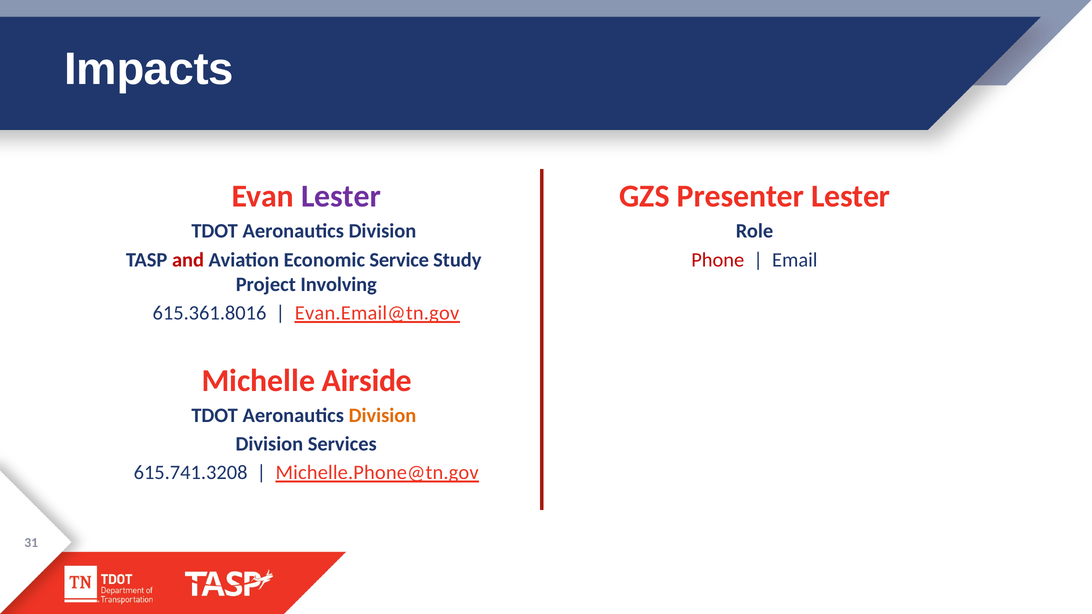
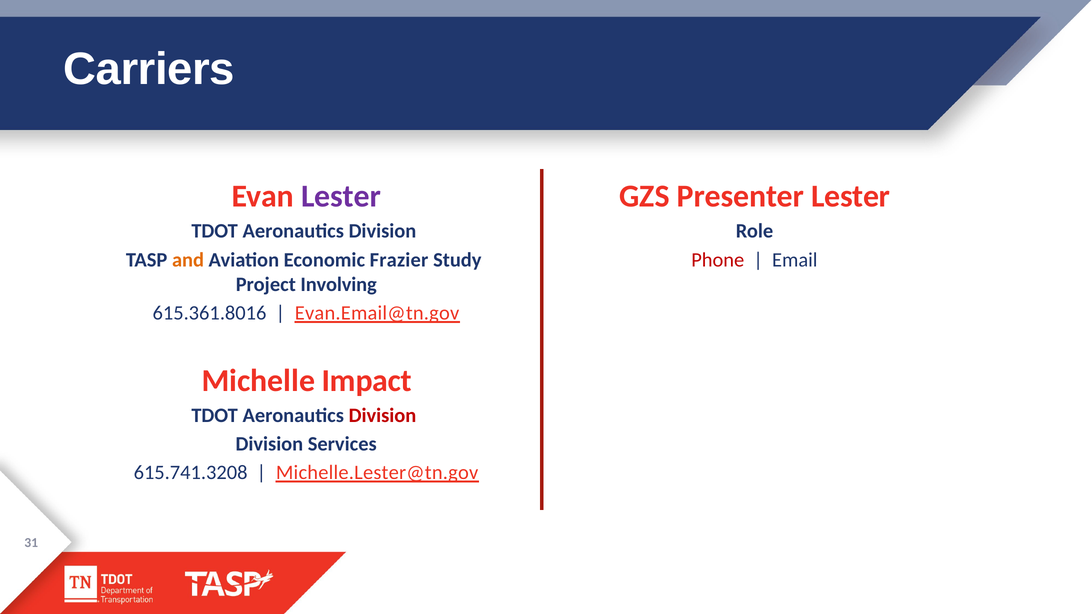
Impacts: Impacts -> Carriers (149, 69)
and colour: red -> orange (188, 260)
Service: Service -> Frazier (399, 260)
Airside: Airside -> Impact (367, 381)
Division colour: orange -> red (382, 416)
Michelle.Phone@tn.gov: Michelle.Phone@tn.gov -> Michelle.Lester@tn.gov (377, 473)
